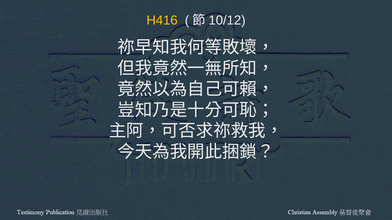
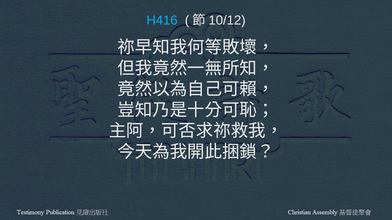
H416 colour: yellow -> light blue (162, 20)
